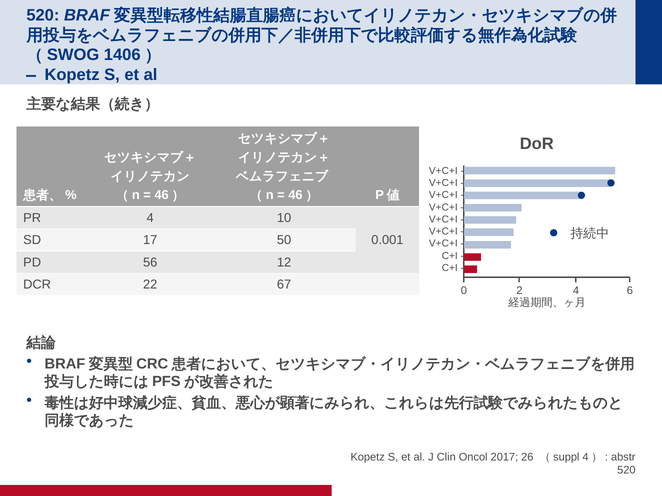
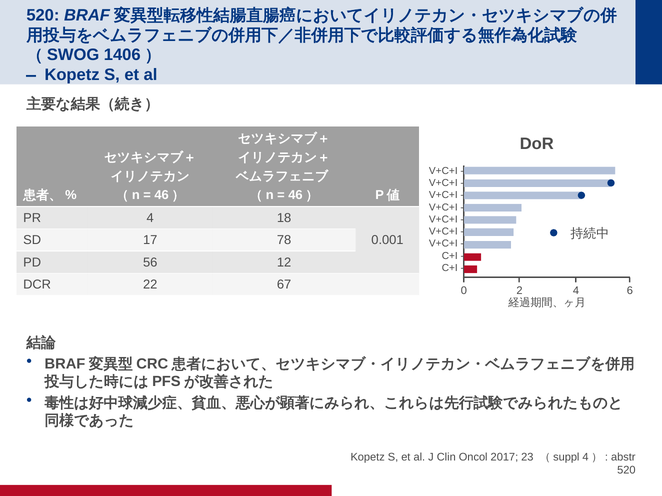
10: 10 -> 18 (284, 218)
50: 50 -> 78 (284, 240)
26: 26 -> 23 (527, 457)
